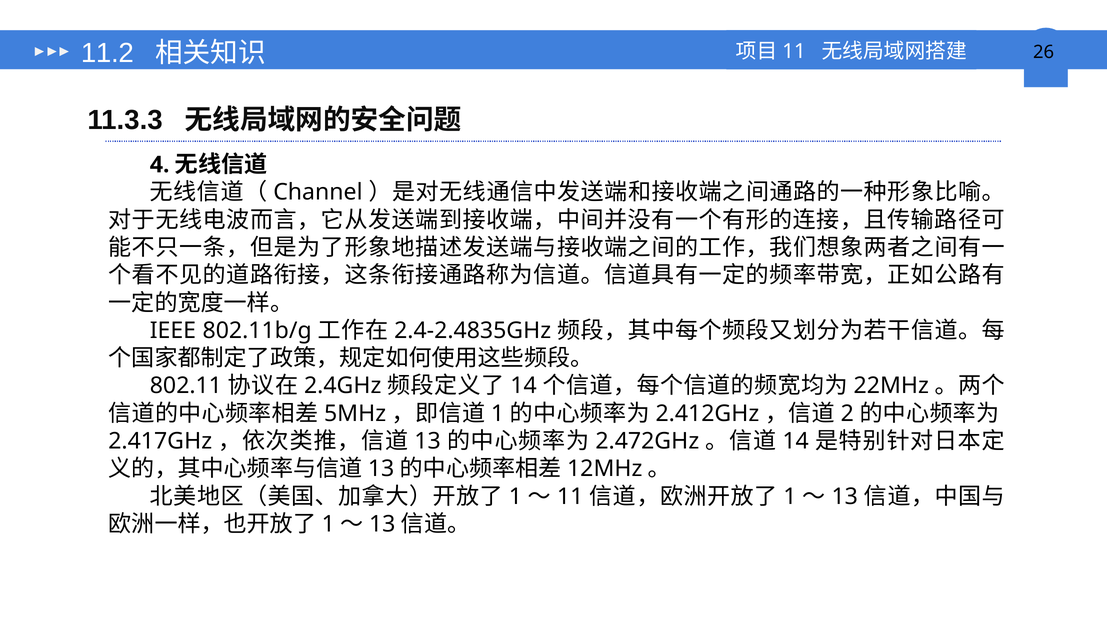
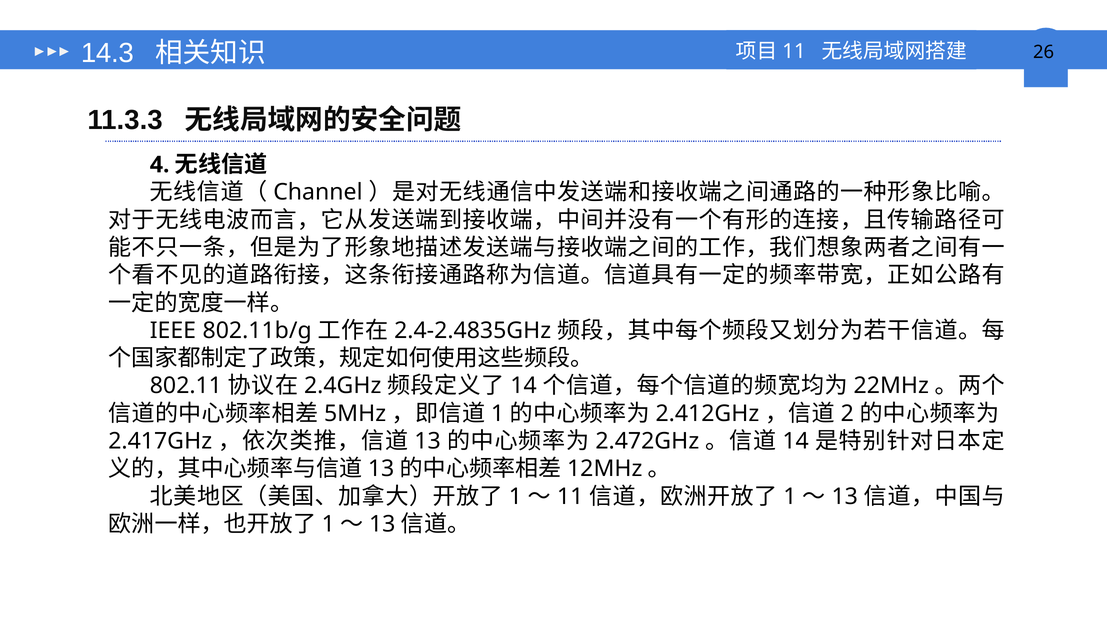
11.2: 11.2 -> 14.3 (107, 53)
